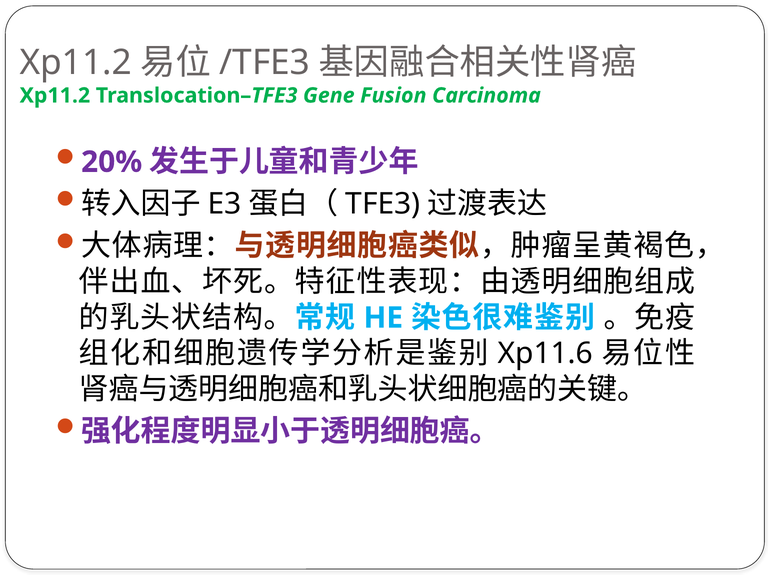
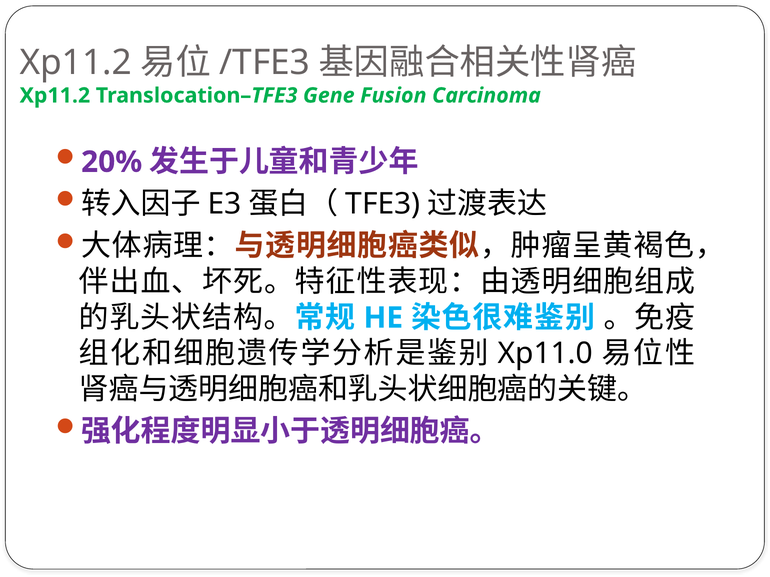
Xp11.6: Xp11.6 -> Xp11.0 (545, 354)
